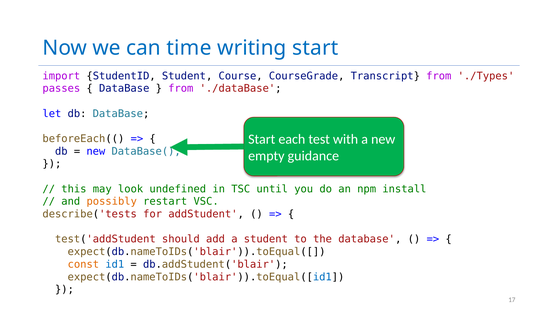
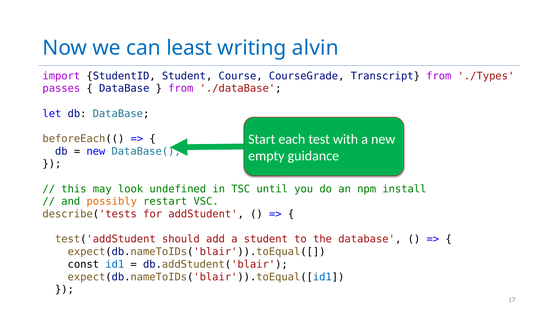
time: time -> least (189, 48)
writing start: start -> alvin (315, 48)
const colour: orange -> black (83, 264)
